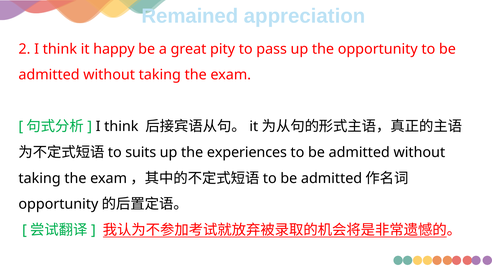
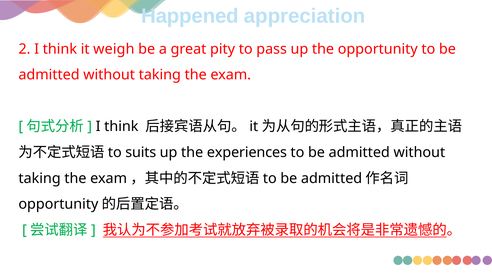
Remained: Remained -> Happened (190, 16)
happy: happy -> weigh (114, 49)
